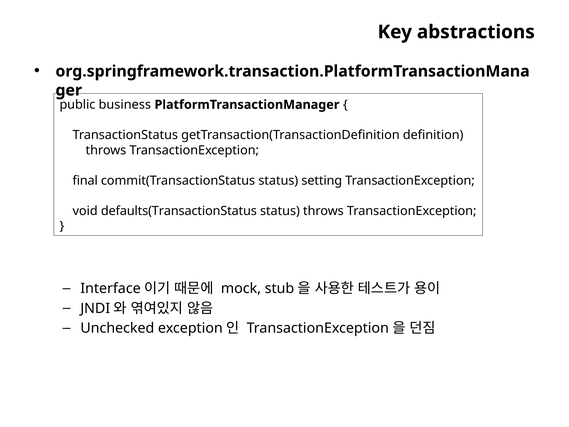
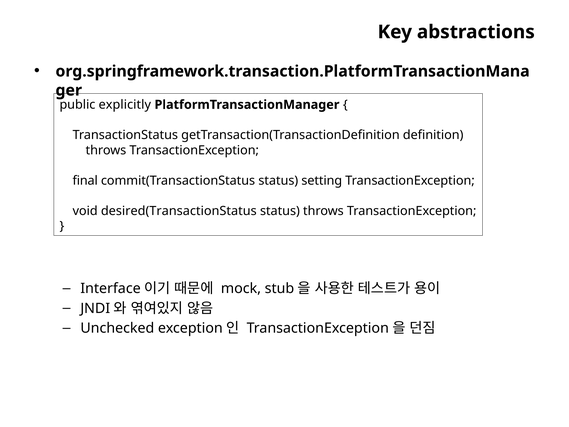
business: business -> explicitly (125, 105)
defaults(TransactionStatus: defaults(TransactionStatus -> desired(TransactionStatus (179, 211)
